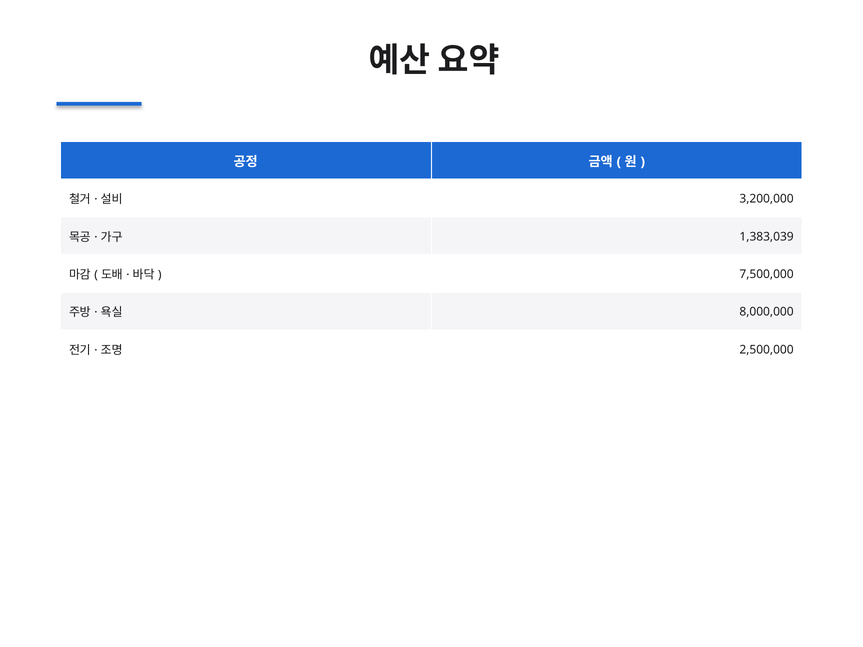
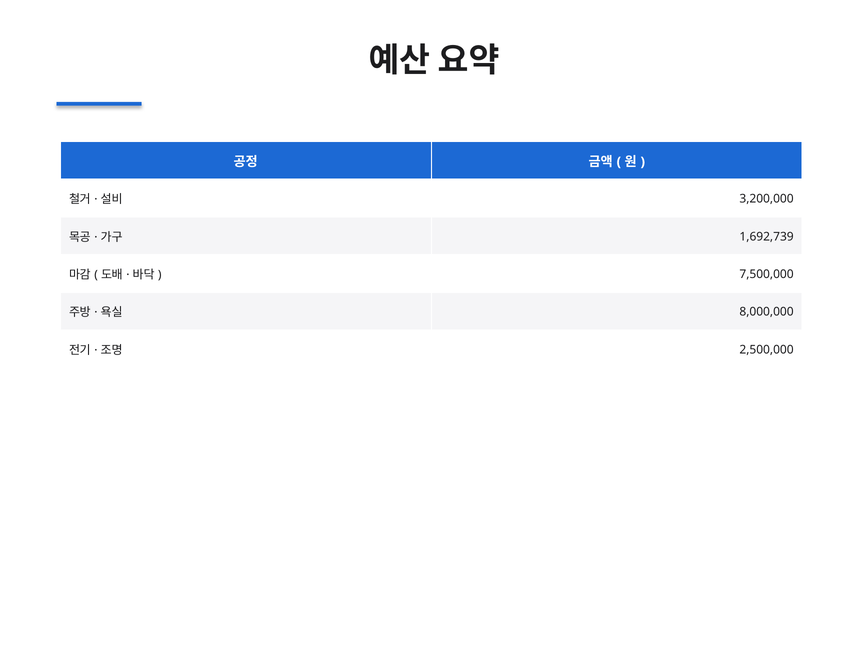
1,383,039: 1,383,039 -> 1,692,739 (767, 237)
